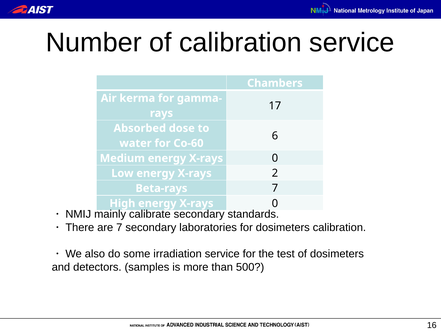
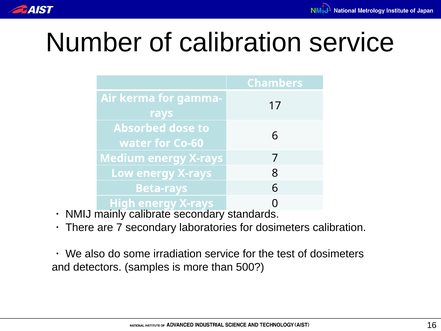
0: 0 -> 7 (275, 158)
2: 2 -> 8 (275, 173)
7: 7 -> 6 (275, 188)
